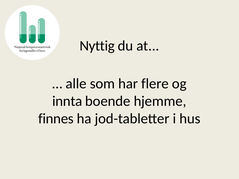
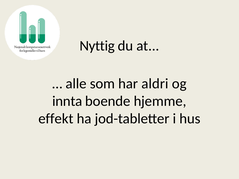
flere: flere -> aldri (155, 84)
finnes: finnes -> effekt (56, 119)
